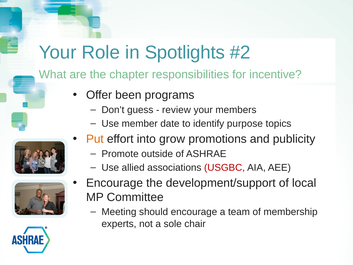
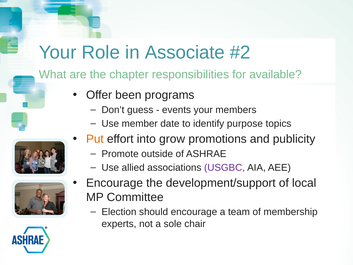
Spotlights: Spotlights -> Associate (185, 52)
incentive: incentive -> available (275, 74)
review: review -> events (177, 110)
USGBC colour: red -> purple (225, 167)
Meeting: Meeting -> Election (119, 212)
